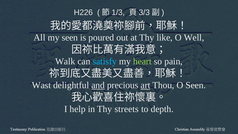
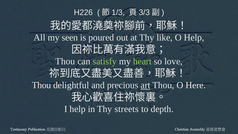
O Well: Well -> Help (194, 38)
Walk: Walk -> Thou (65, 61)
satisfy colour: light blue -> light green (105, 61)
pain: pain -> love (174, 61)
Wast: Wast -> Thou (41, 85)
and underline: present -> none (98, 85)
O Seen: Seen -> Here (196, 85)
